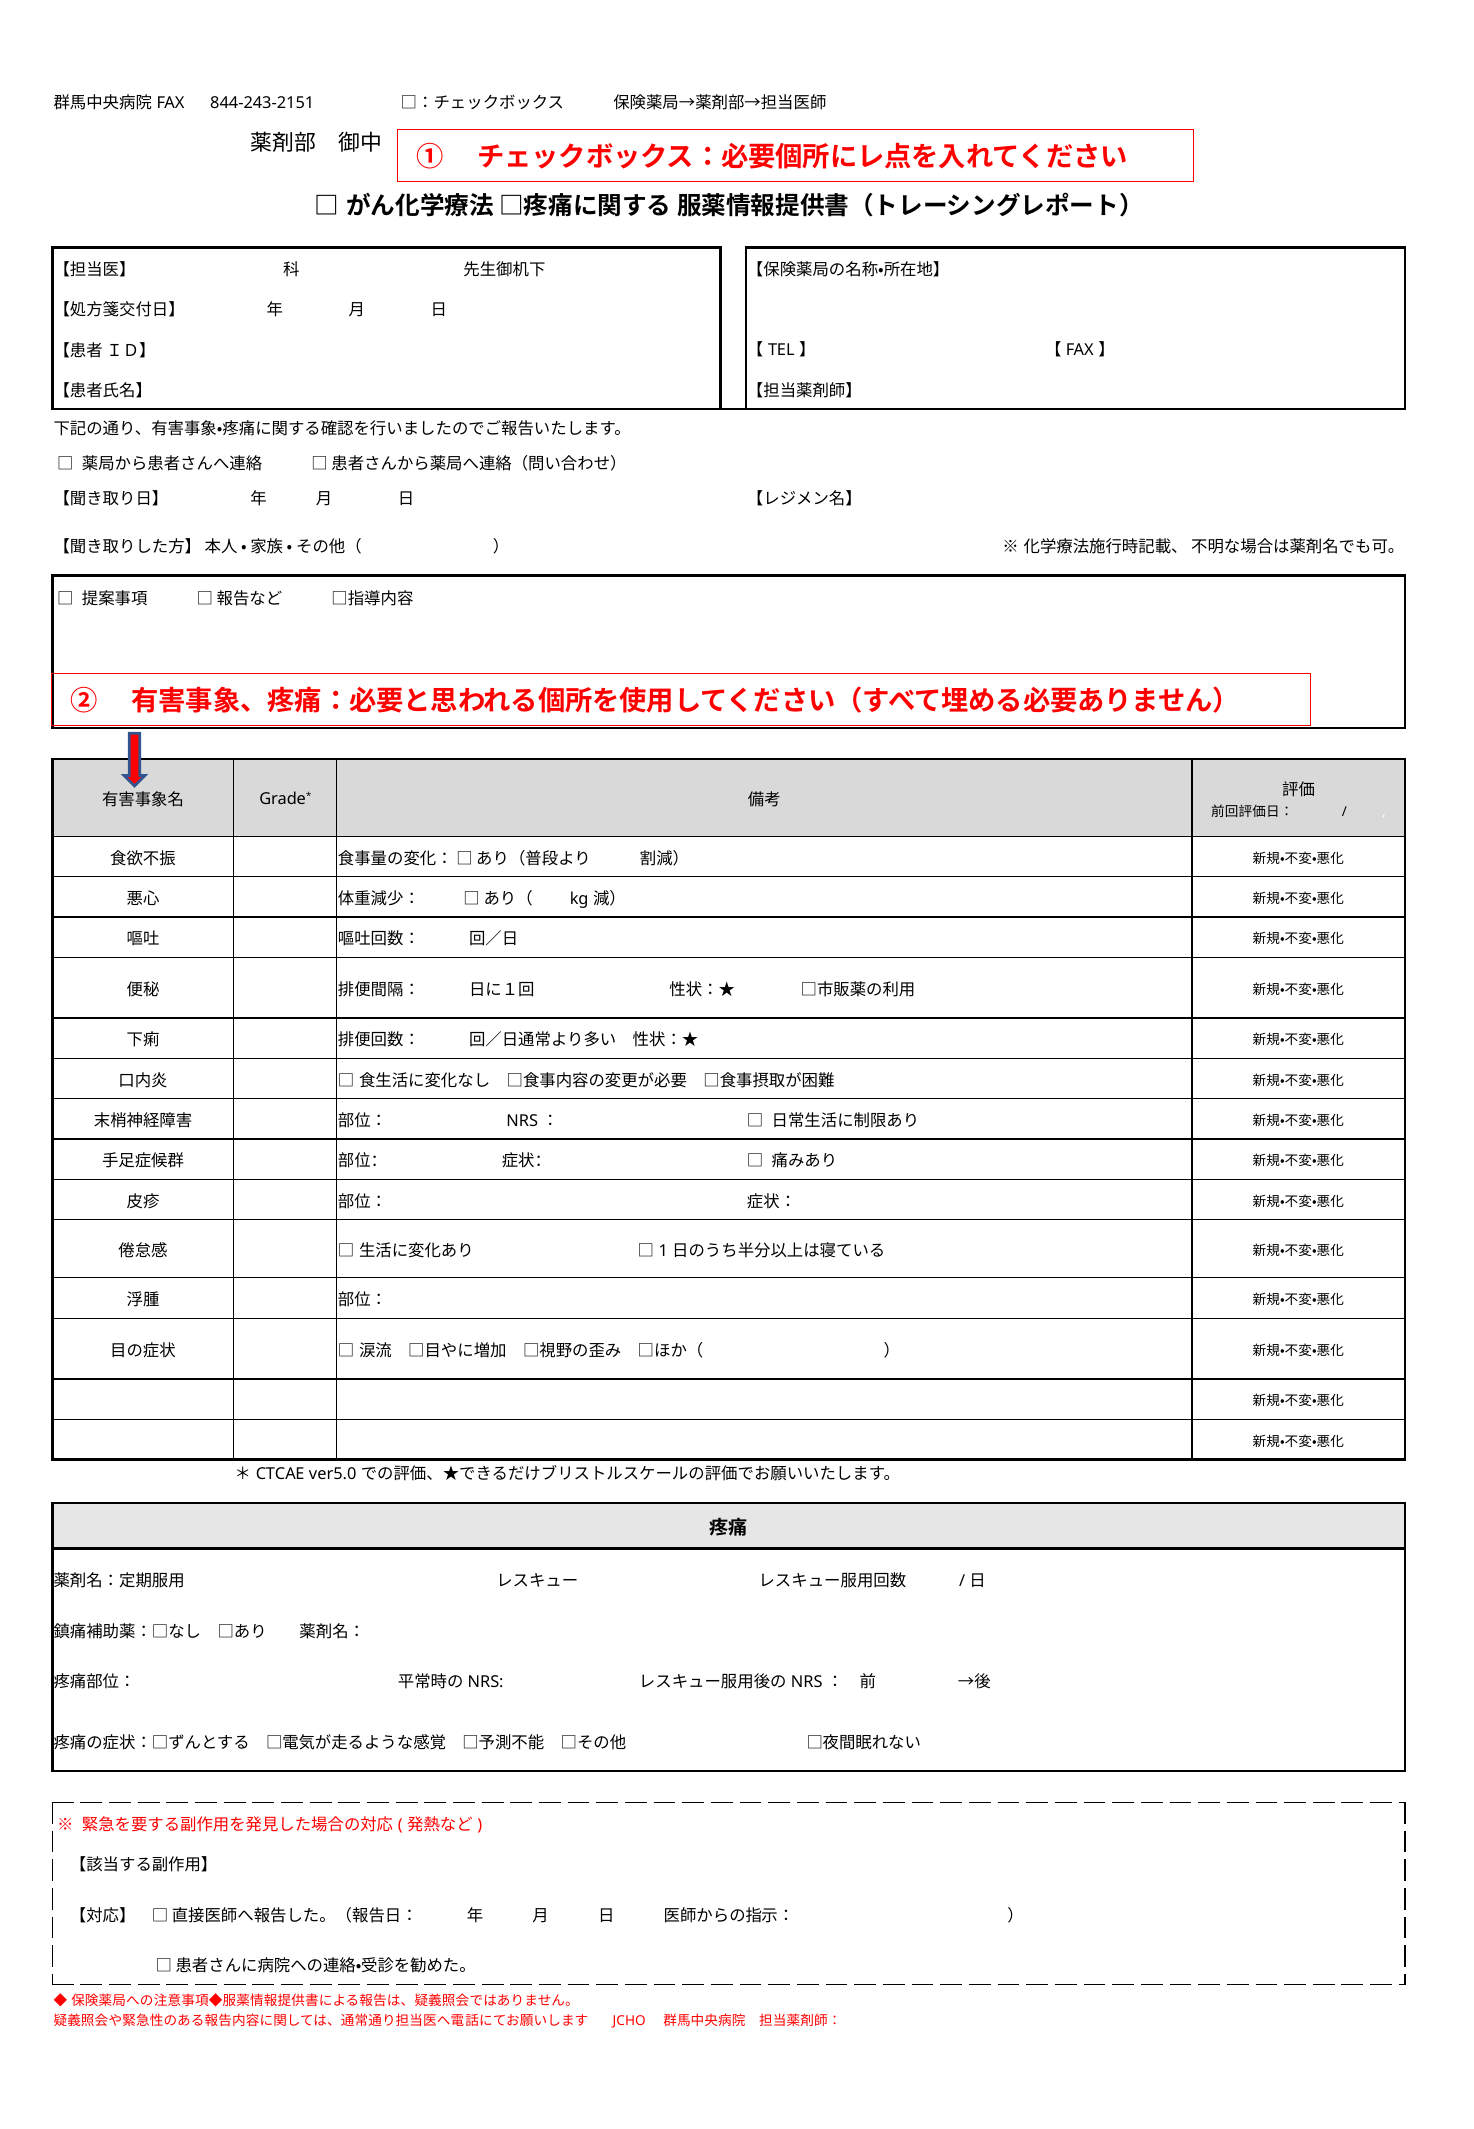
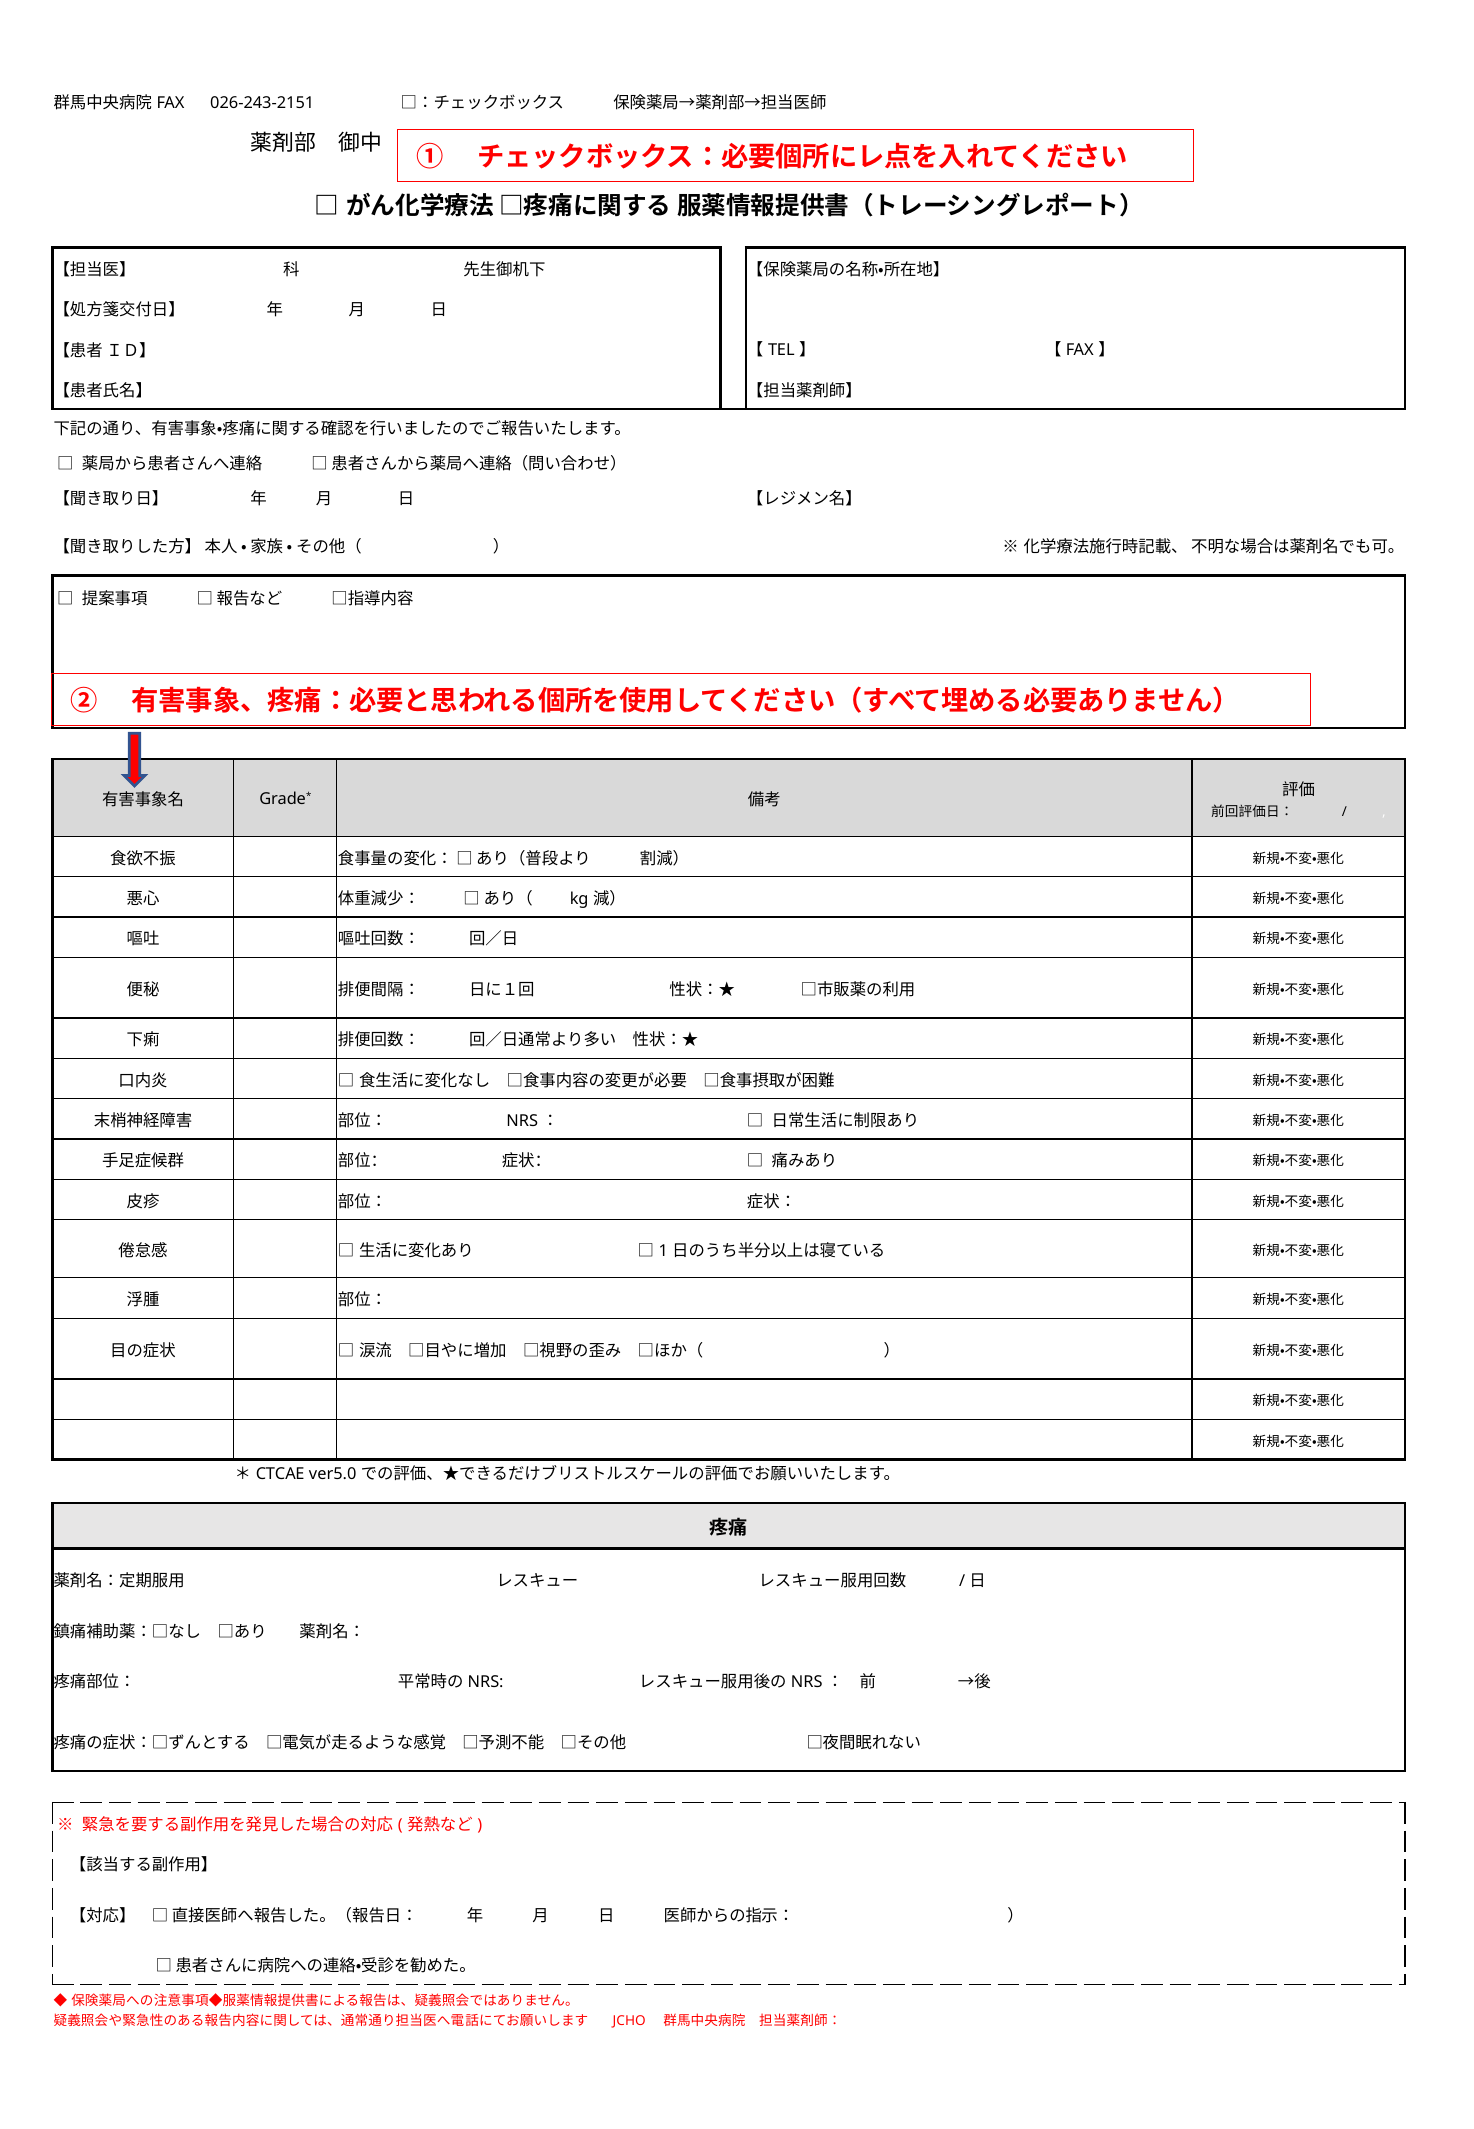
844-243-2151: 844-243-2151 -> 026-243-2151 (262, 103)
